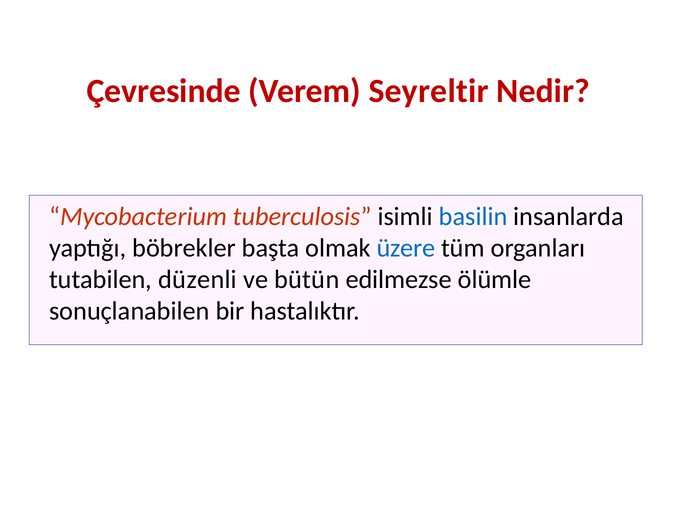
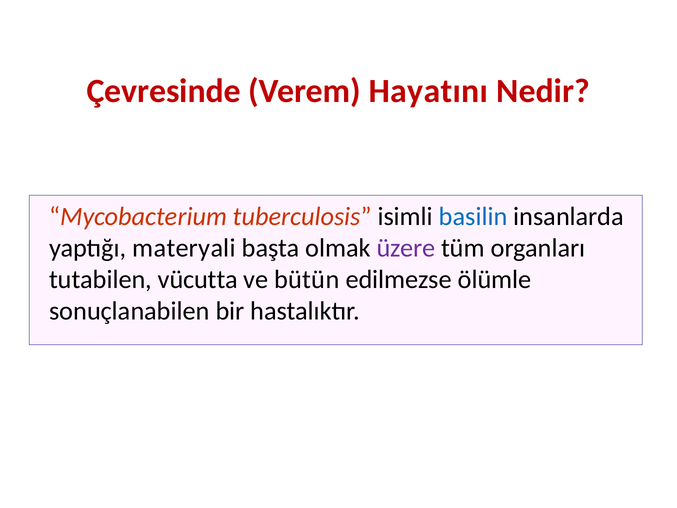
Seyreltir: Seyreltir -> Hayatını (428, 91)
böbrekler: böbrekler -> materyali (184, 248)
üzere colour: blue -> purple (406, 248)
düzenli: düzenli -> vücutta (198, 279)
